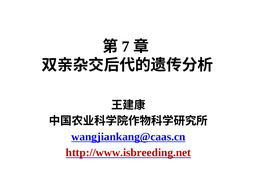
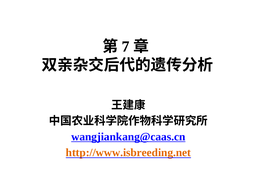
http://www.isbreeding.net colour: red -> orange (128, 153)
